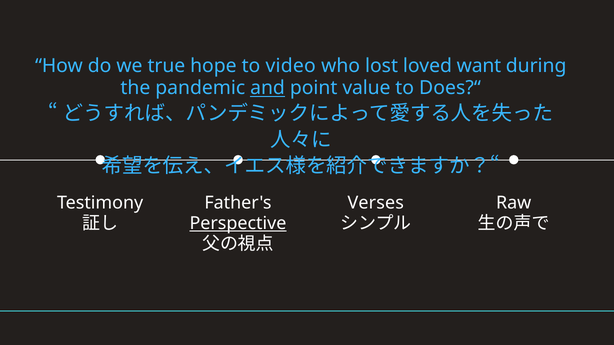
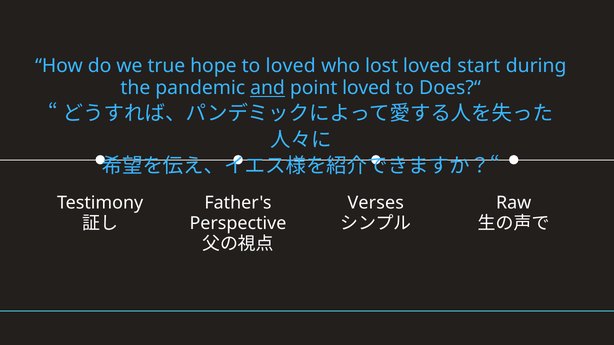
to video: video -> loved (291, 66)
want: want -> start (479, 66)
point value: value -> loved (366, 88)
Perspective underline: present -> none (238, 224)
